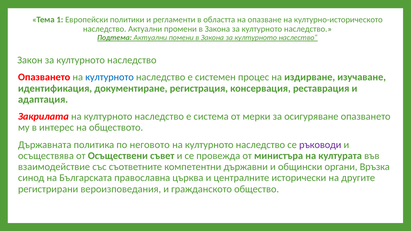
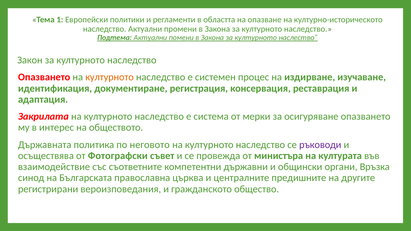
културното colour: blue -> orange (110, 77)
Осъществени: Осъществени -> Фотографски (118, 156)
исторически: исторически -> предишните (299, 178)
